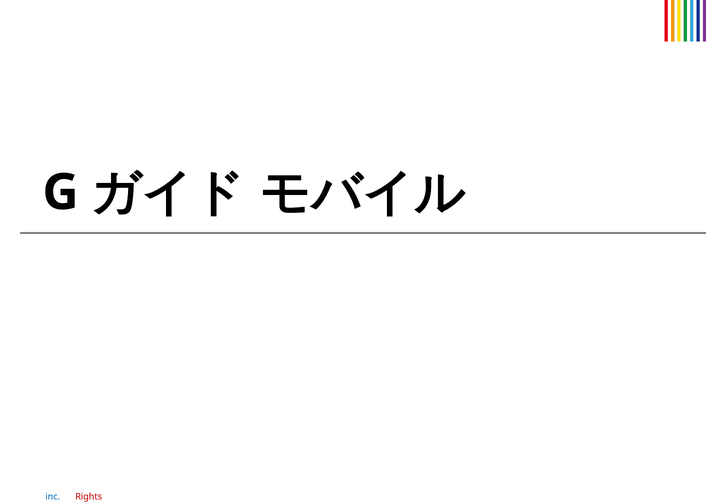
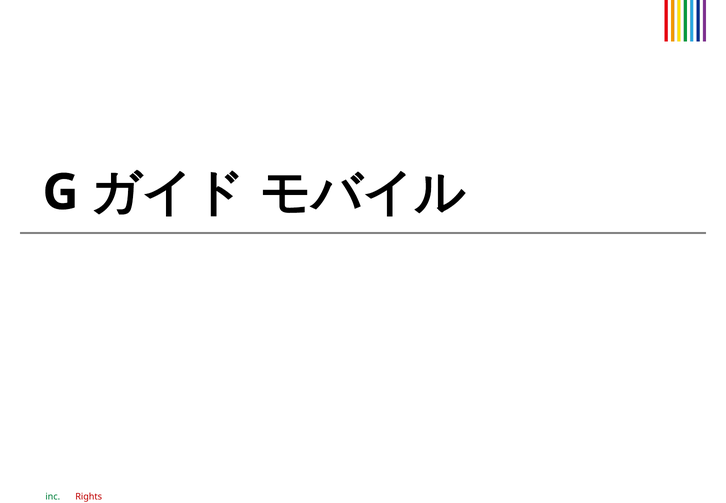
inc colour: blue -> green (53, 496)
